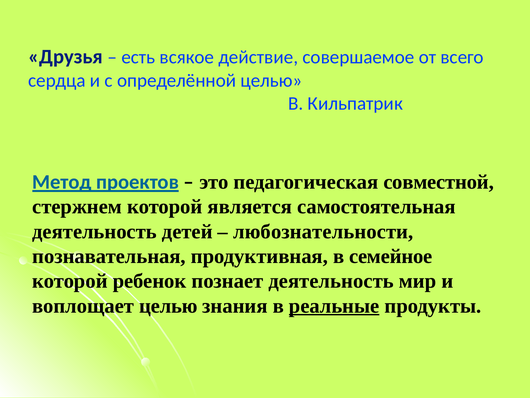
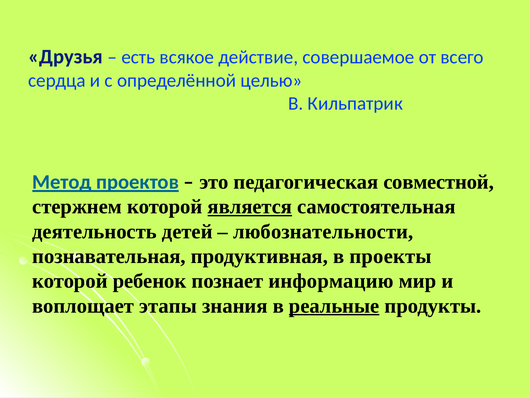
является underline: none -> present (250, 207)
семейное: семейное -> проекты (390, 256)
познает деятельность: деятельность -> информацию (331, 281)
воплощает целью: целью -> этапы (168, 306)
